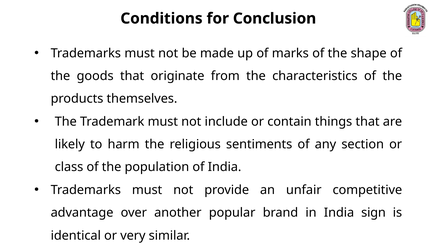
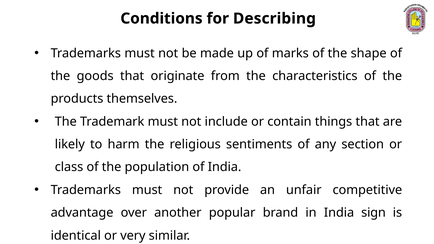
Conclusion: Conclusion -> Describing (274, 18)
